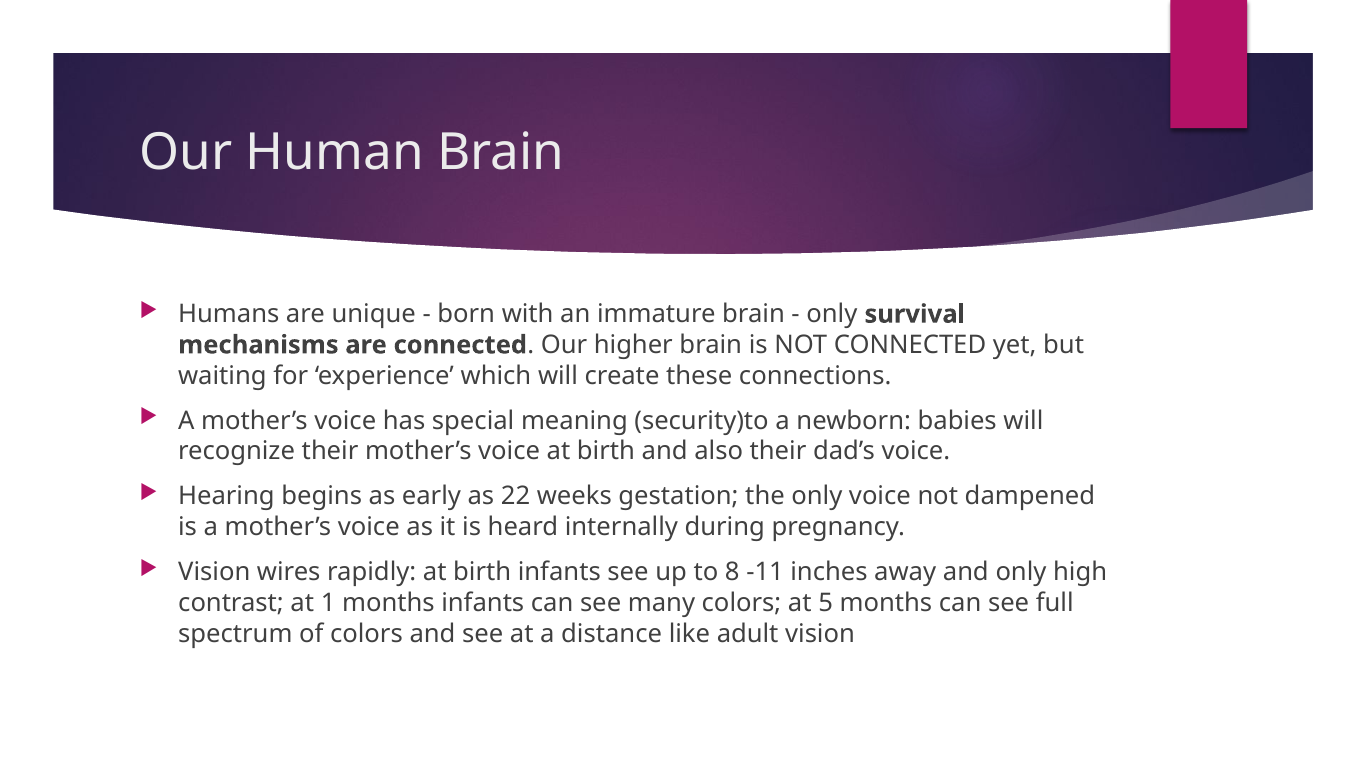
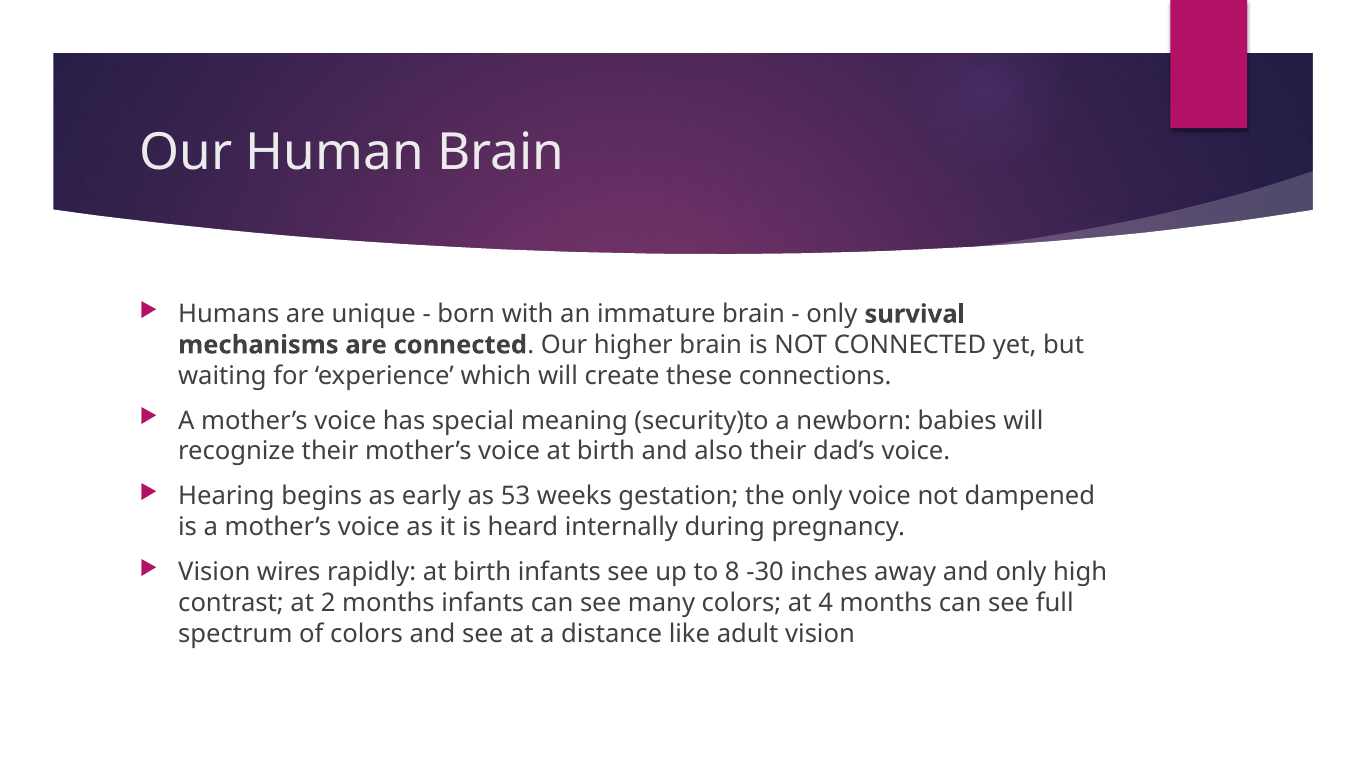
22: 22 -> 53 (516, 496)
-11: -11 -> -30 (765, 572)
1: 1 -> 2 (328, 603)
5: 5 -> 4 (826, 603)
